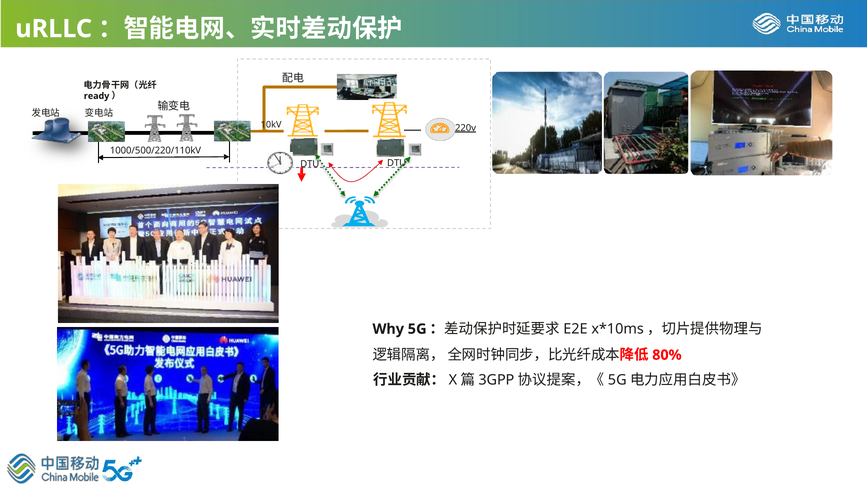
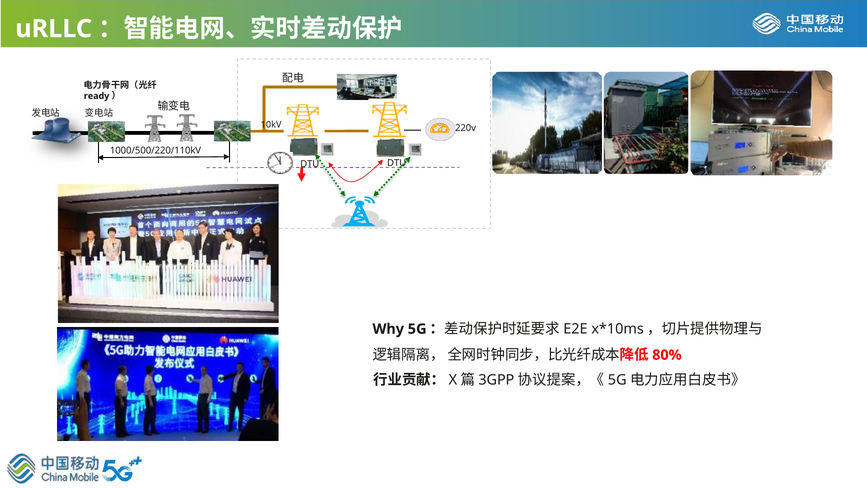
220v underline: present -> none (466, 128)
